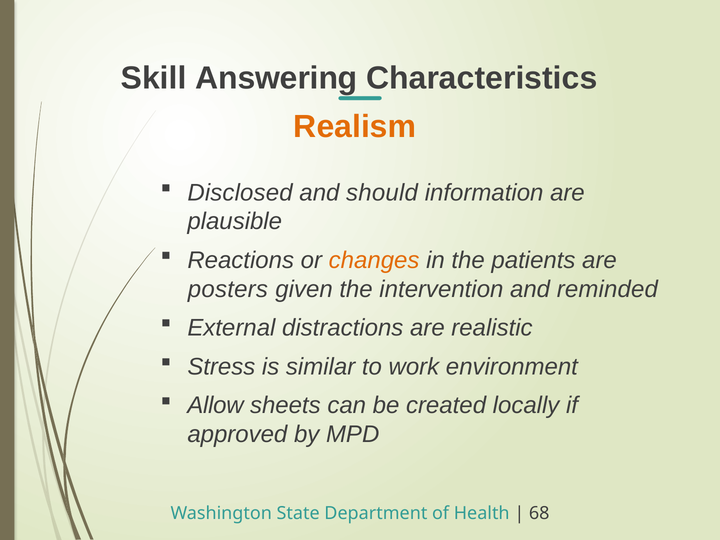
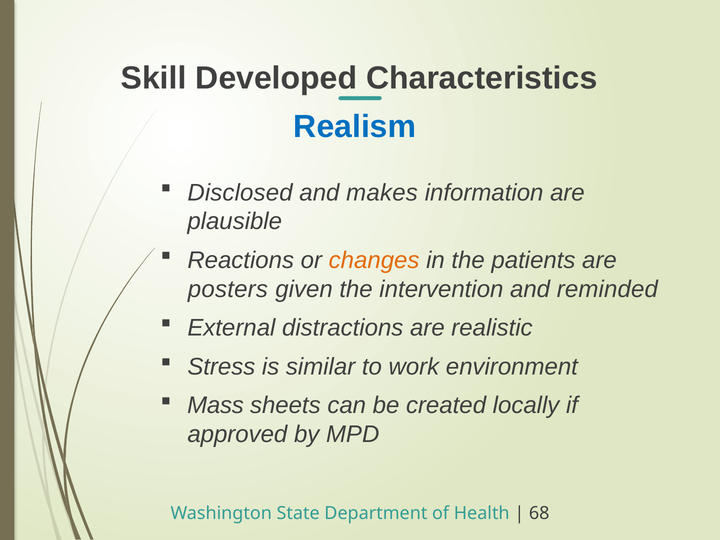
Answering: Answering -> Developed (276, 78)
Realism colour: orange -> blue (355, 127)
should: should -> makes (382, 193)
Allow: Allow -> Mass (215, 406)
